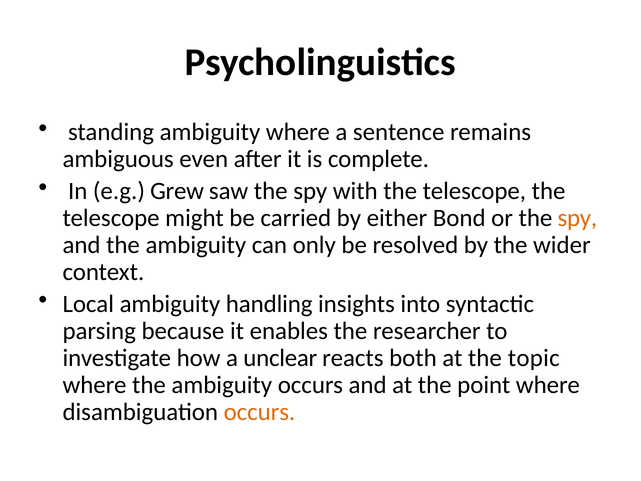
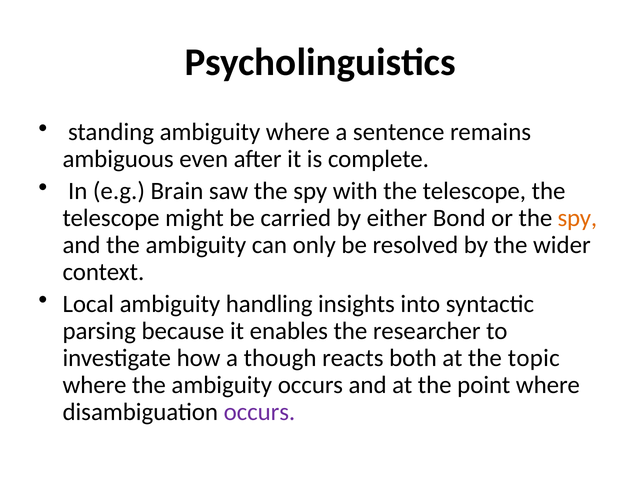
Grew: Grew -> Brain (177, 191)
unclear: unclear -> though (280, 358)
occurs colour: orange -> purple (259, 412)
